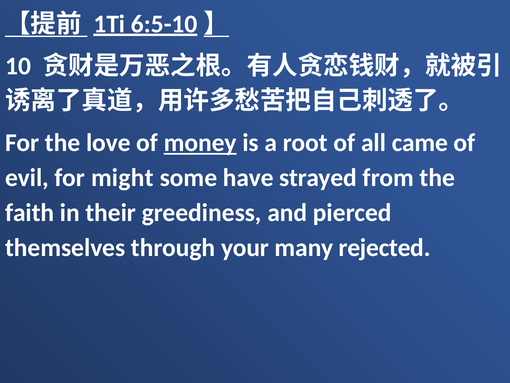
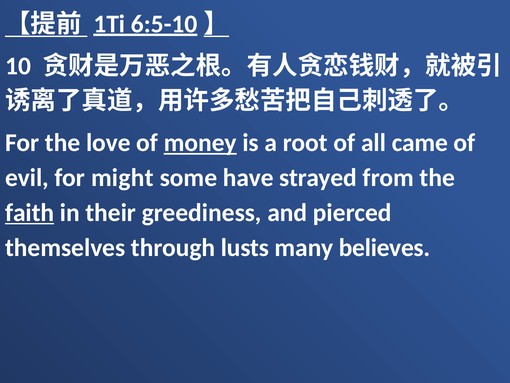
faith underline: none -> present (30, 212)
your: your -> lusts (245, 247)
rejected: rejected -> believes (385, 247)
